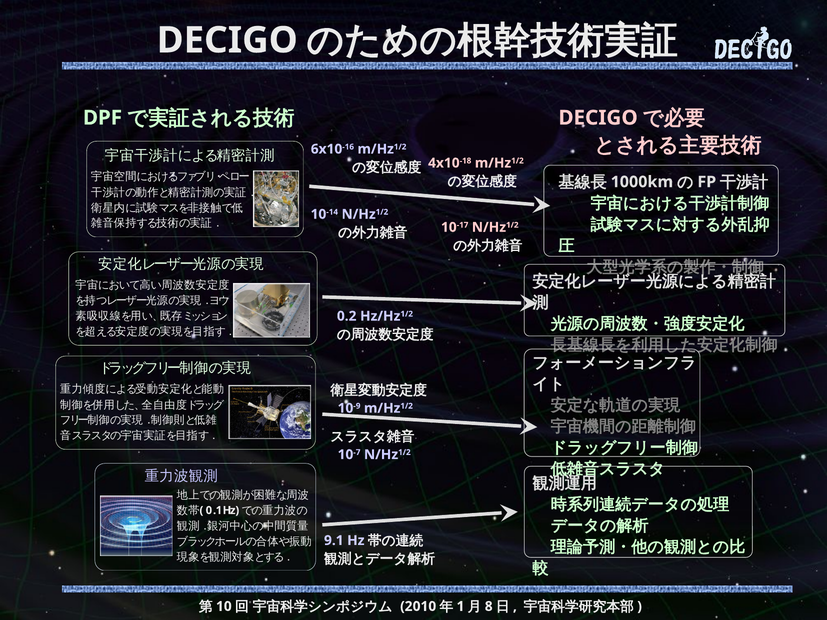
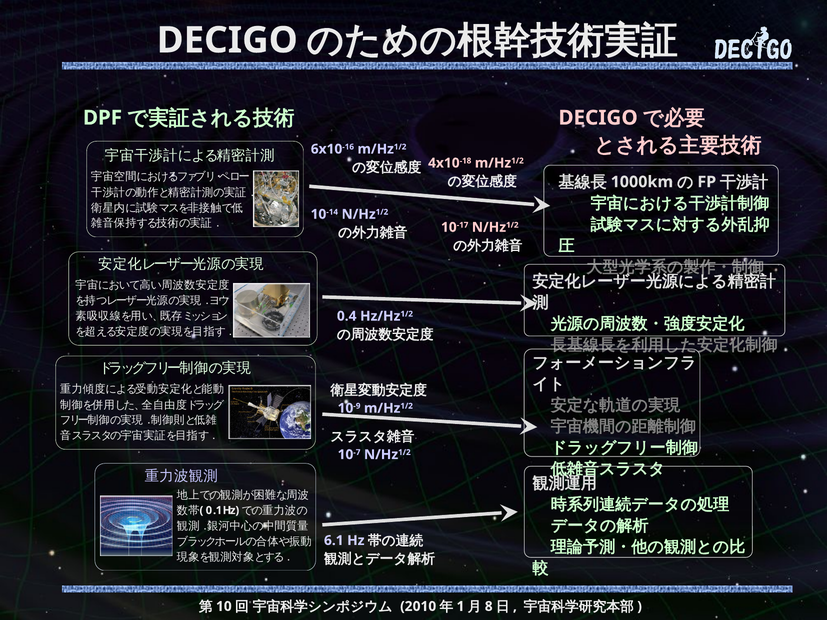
0.2: 0.2 -> 0.4 (347, 316)
9.1: 9.1 -> 6.1 (334, 541)
